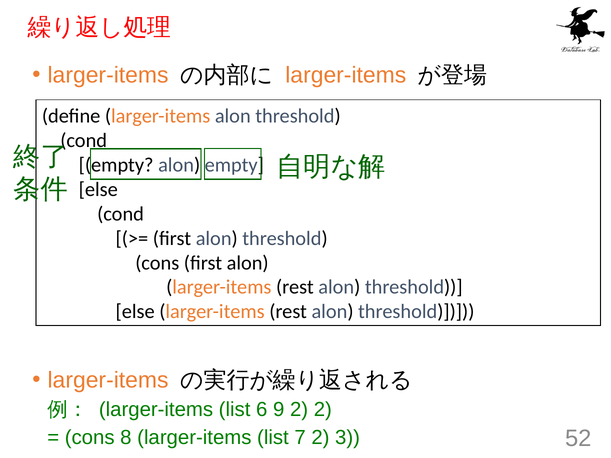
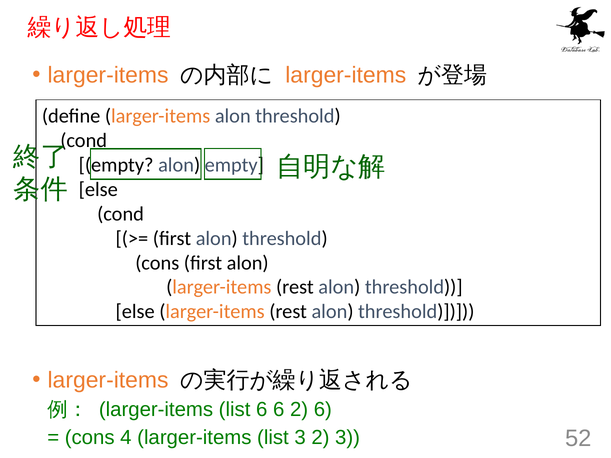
6 9: 9 -> 6 (279, 410)
2 2: 2 -> 6 (323, 410)
8: 8 -> 4 (126, 438)
list 7: 7 -> 3 (300, 438)
